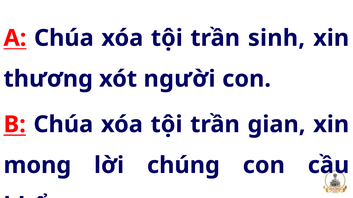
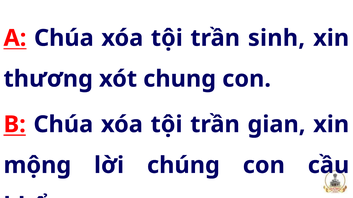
người: người -> chung (180, 79)
mong: mong -> mộng (37, 166)
